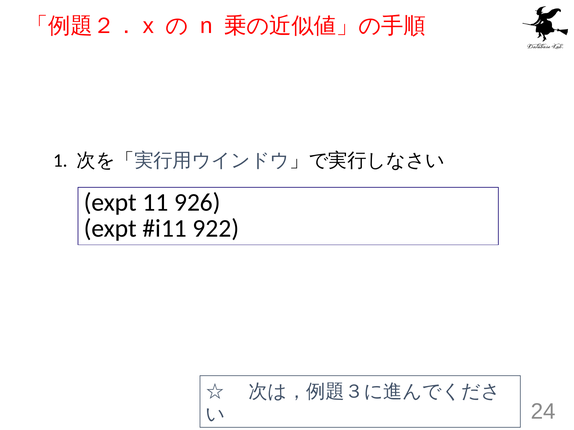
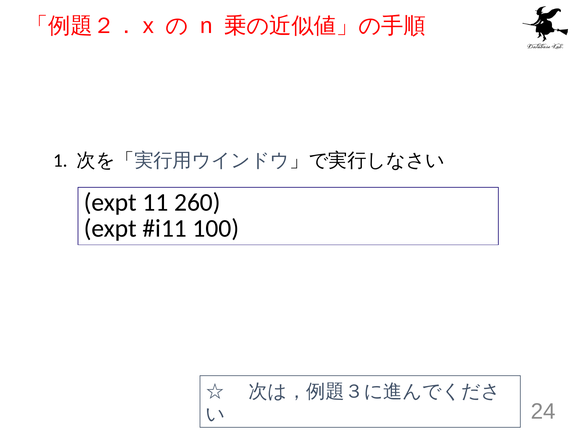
926: 926 -> 260 (197, 203)
922: 922 -> 100 (216, 229)
